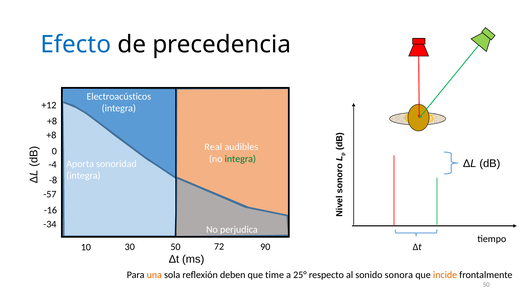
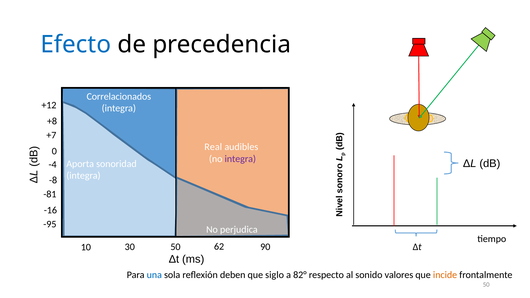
Electroacústicos: Electroacústicos -> Correlacionados (119, 96)
+8: +8 -> +7 (51, 135)
integra colour: green -> purple (240, 159)
-57: -57 -> -81 (50, 194)
-34: -34 -> -95 (50, 224)
72: 72 -> 62 (219, 247)
una colour: orange -> blue (154, 275)
time: time -> siglo (275, 275)
25°: 25° -> 82° (300, 275)
sonora: sonora -> valores (399, 275)
